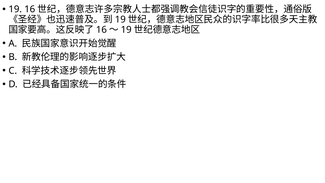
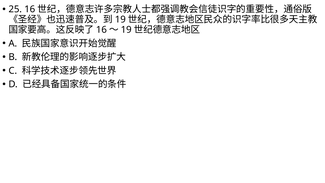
19: 19 -> 25 (15, 9)
